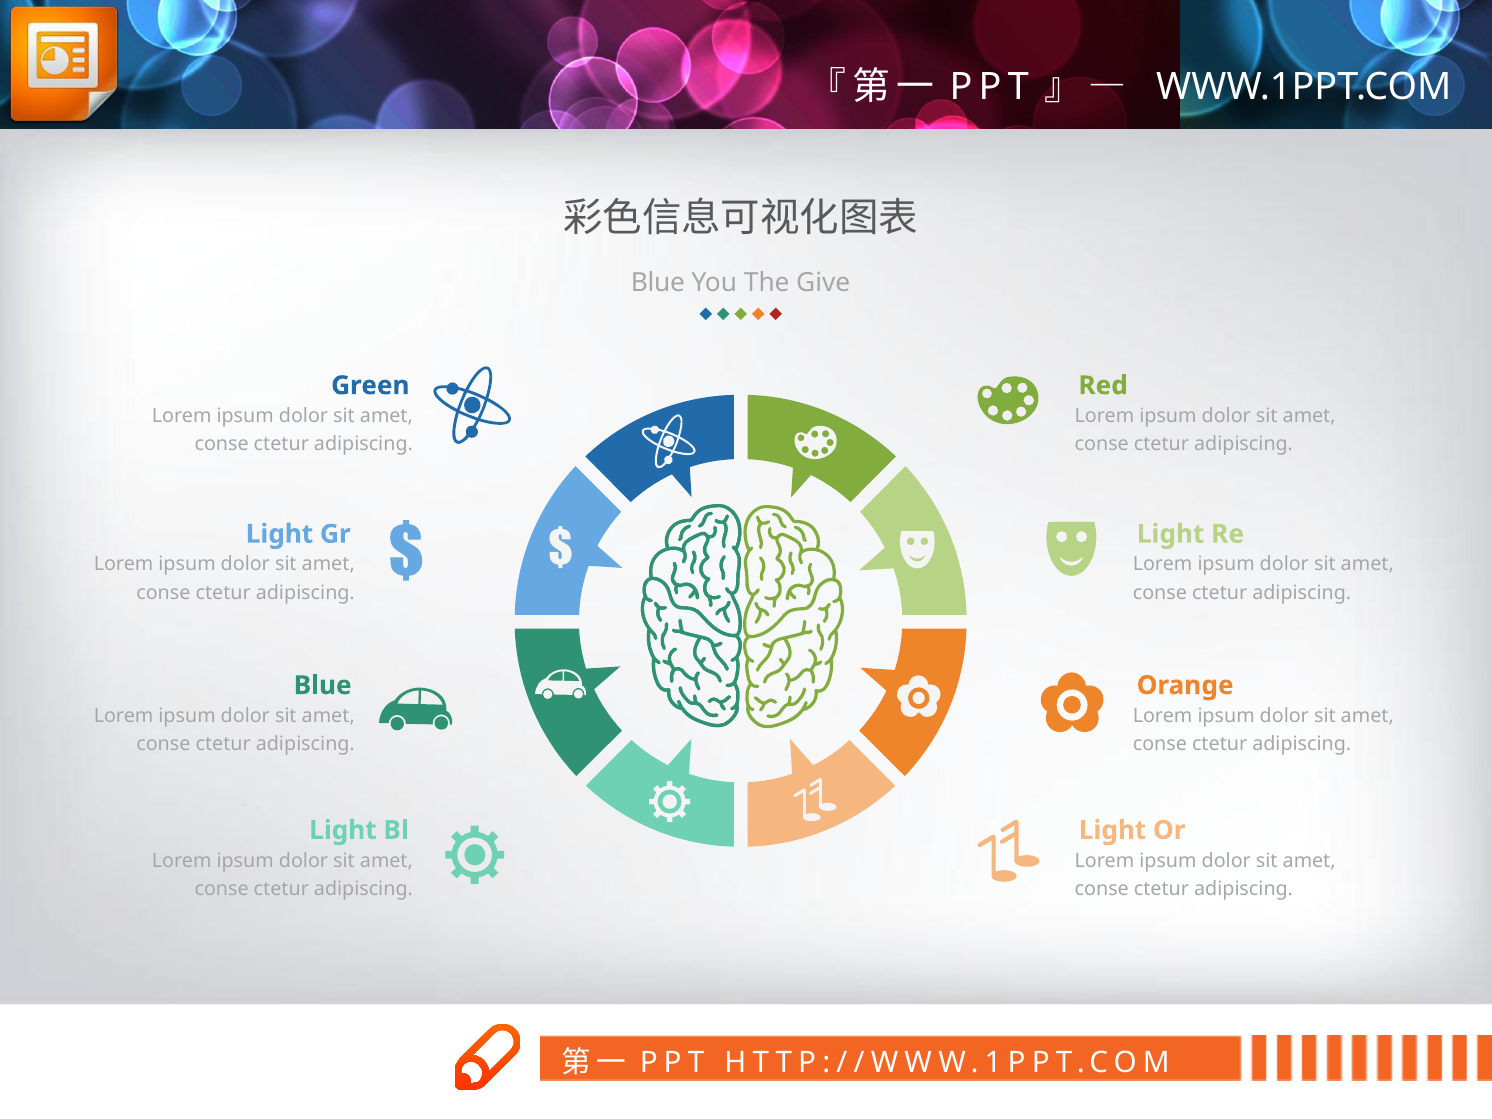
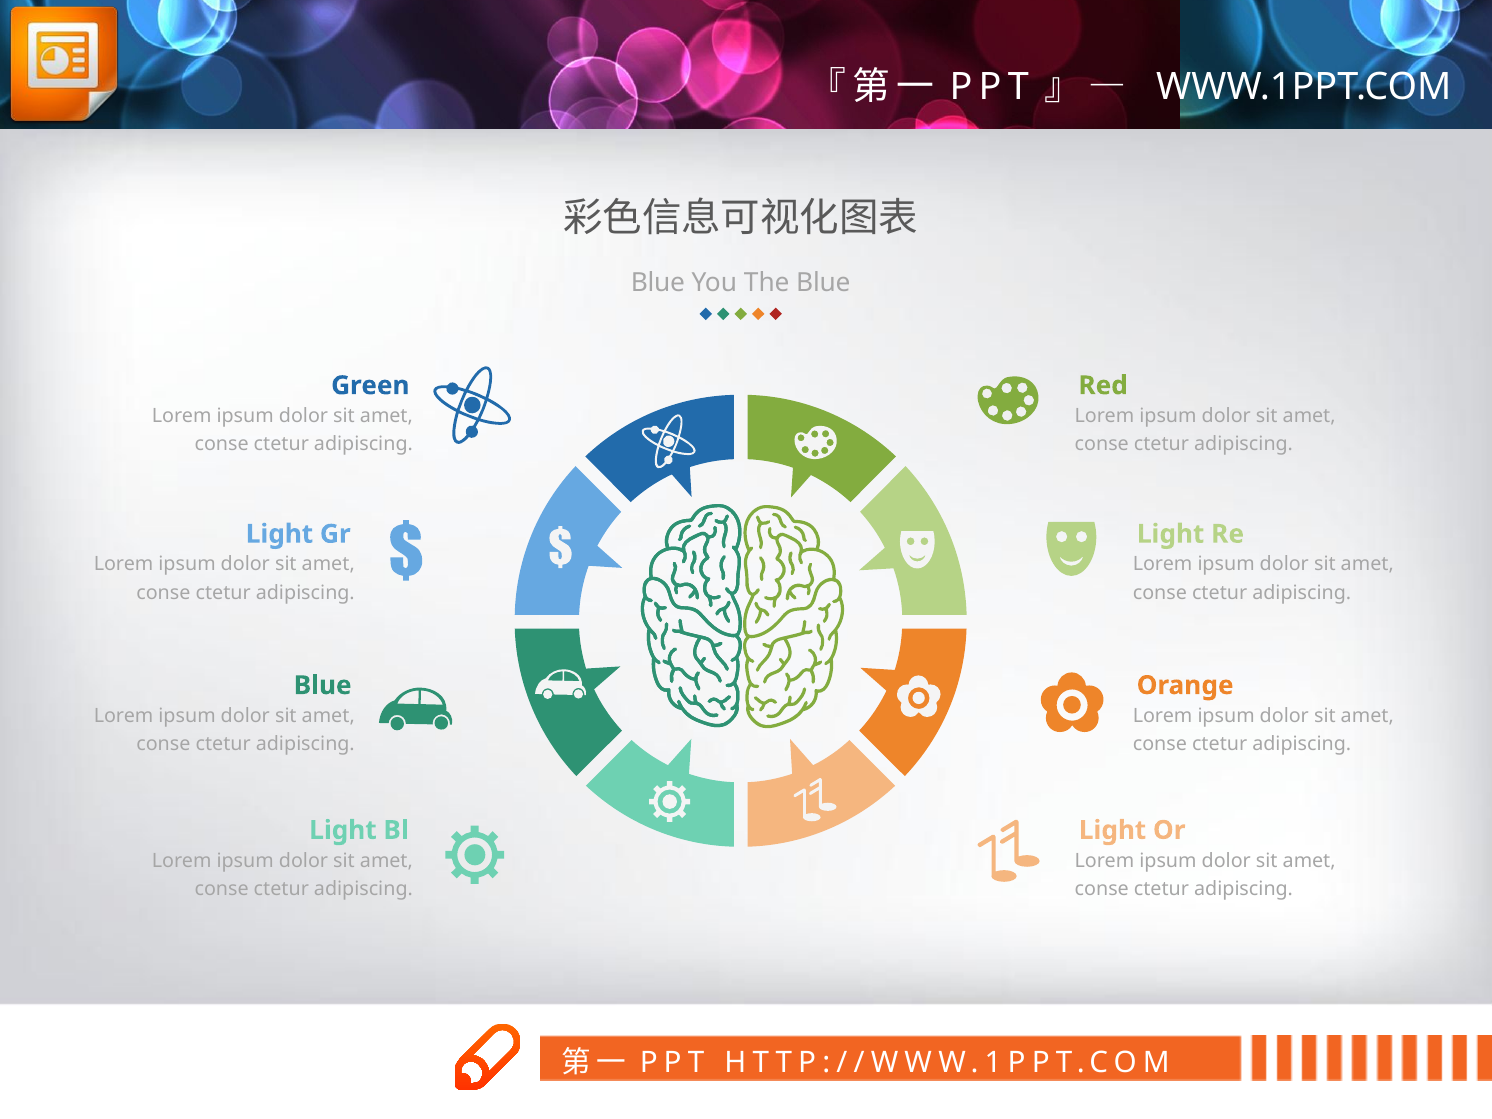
The Give: Give -> Blue (823, 282)
